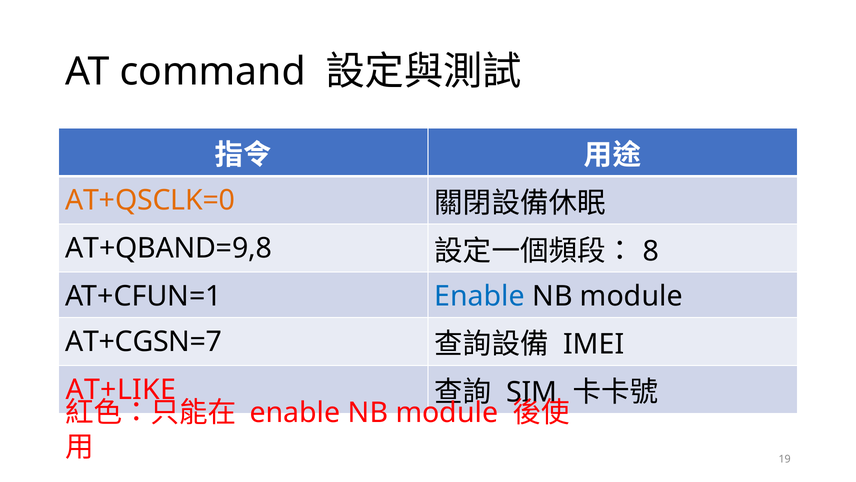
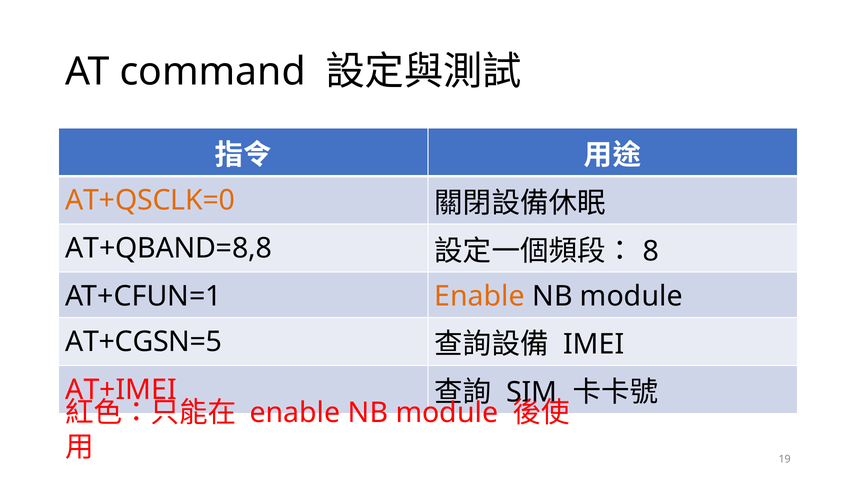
AT+QBAND=9,8: AT+QBAND=9,8 -> AT+QBAND=8,8 (169, 248)
Enable colour: blue -> orange (480, 296)
AT+CGSN=7: AT+CGSN=7 -> AT+CGSN=5 (144, 341)
AT+LIKE: AT+LIKE -> AT+IMEI (121, 389)
